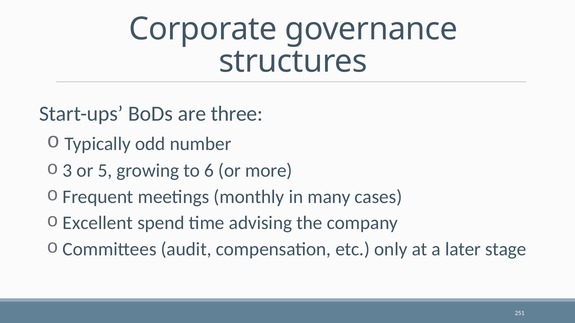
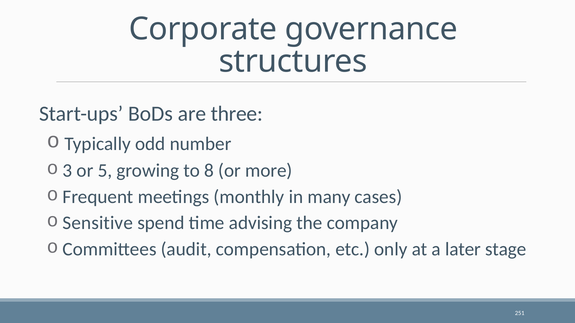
6: 6 -> 8 (209, 171)
Excellent: Excellent -> Sensitive (98, 223)
